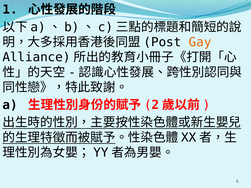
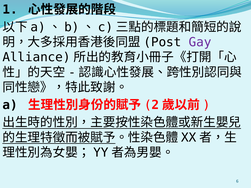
Gay colour: orange -> purple (200, 42)
